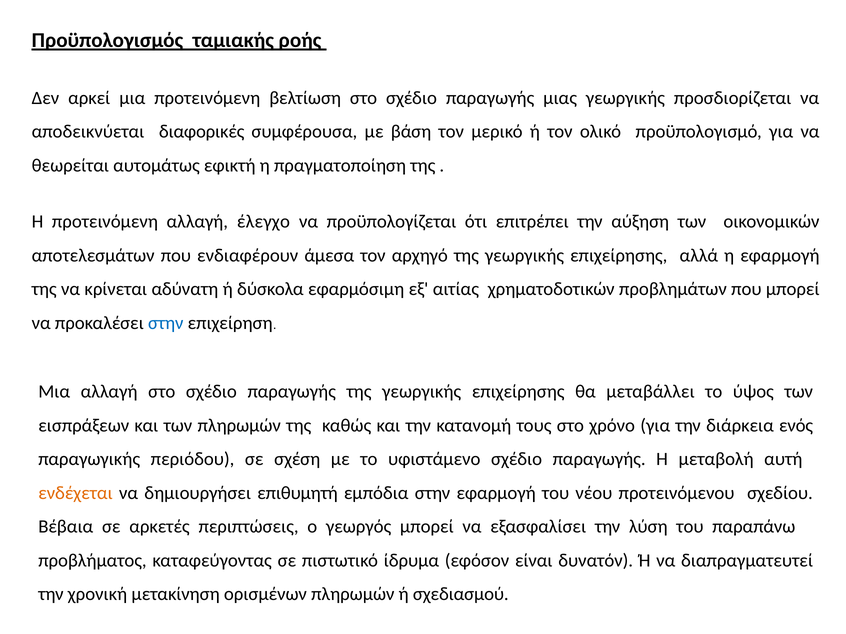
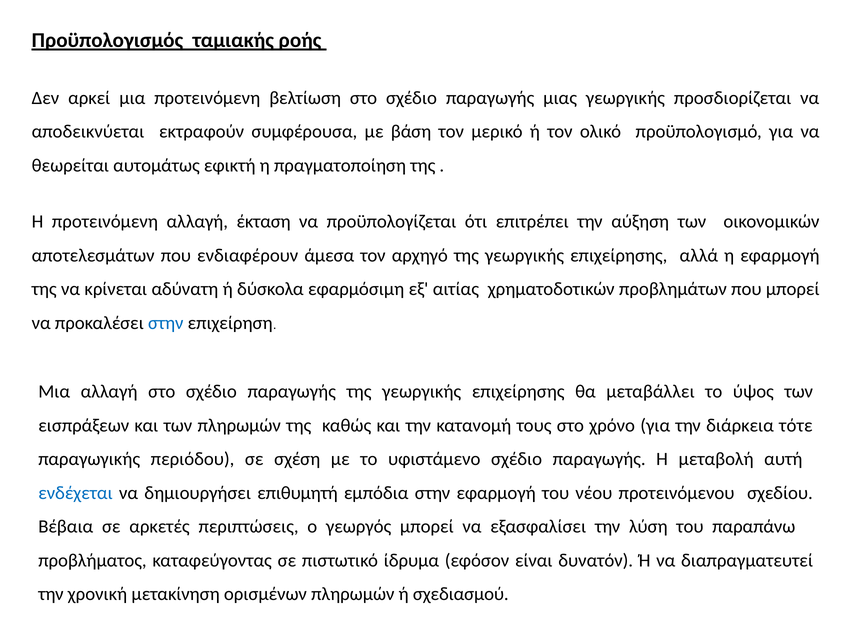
διαφορικές: διαφορικές -> εκτραφούν (202, 132)
έλεγχο: έλεγχο -> έκταση (264, 222)
ενός: ενός -> τότε (796, 426)
ενδέχεται colour: orange -> blue (76, 493)
